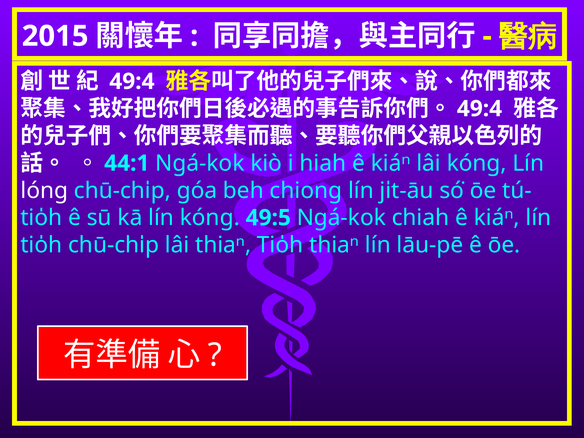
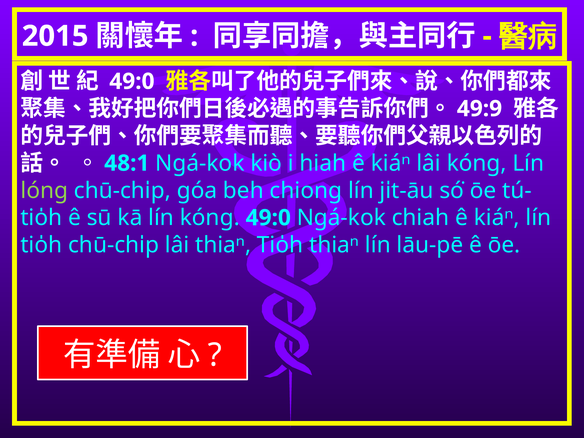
49:4: 49:4 -> 49:0 (132, 81)
49:4: 49:4 -> 49:9 (479, 109)
44:1: 44:1 -> 48:1 (127, 163)
lóng colour: white -> light green (44, 191)
kóng 49:5: 49:5 -> 49:0 (268, 218)
